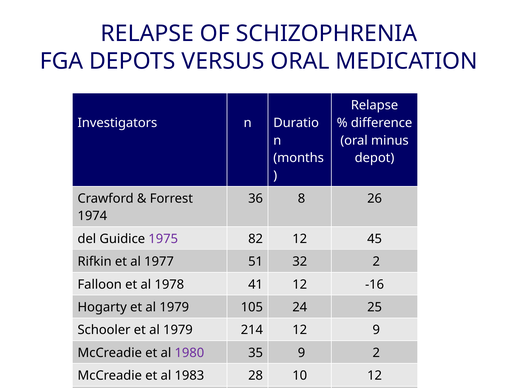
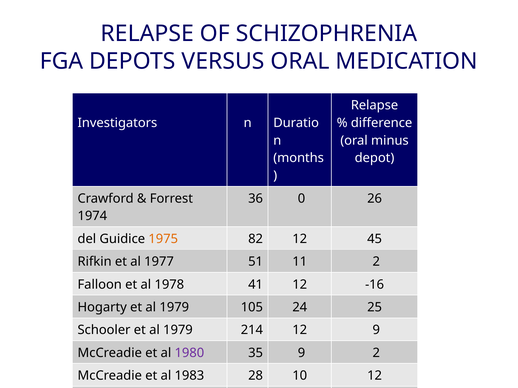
8: 8 -> 0 (301, 199)
1975 colour: purple -> orange (163, 239)
32: 32 -> 11 (300, 262)
